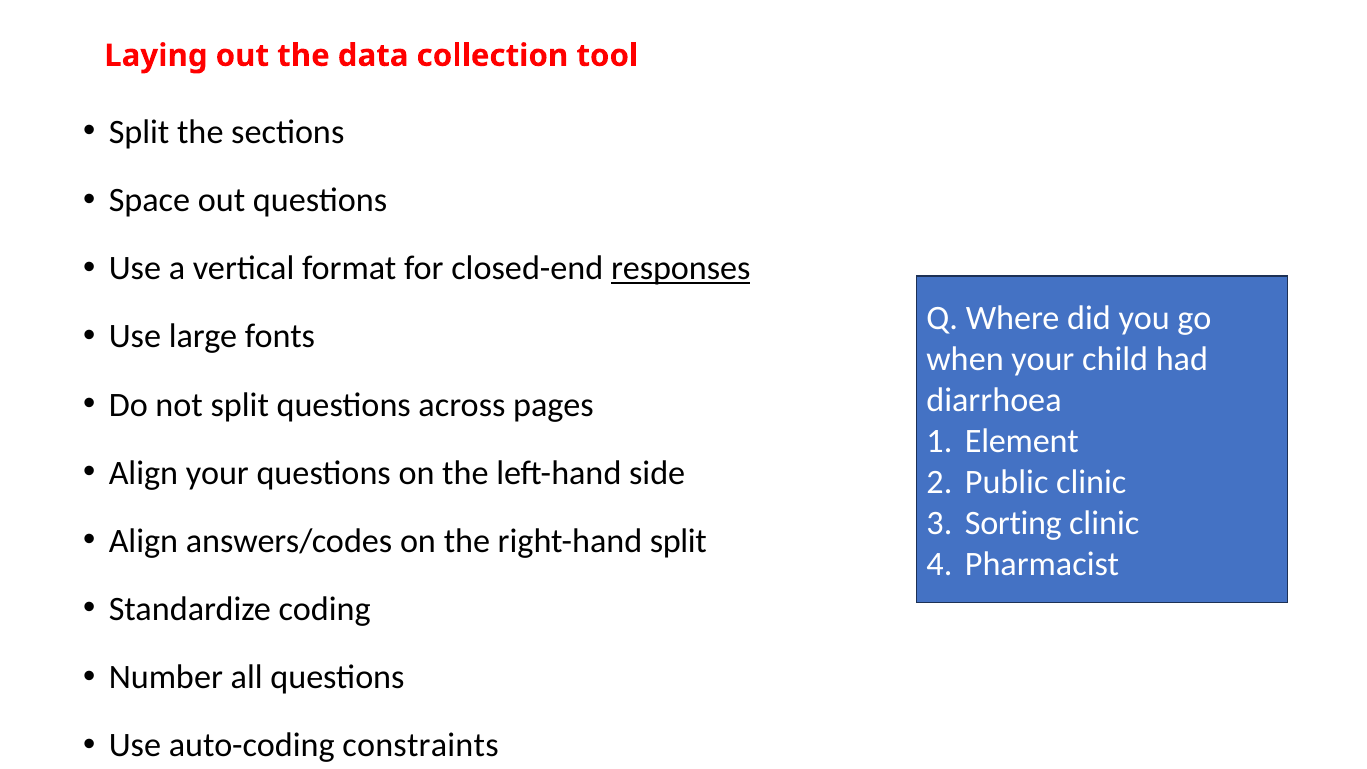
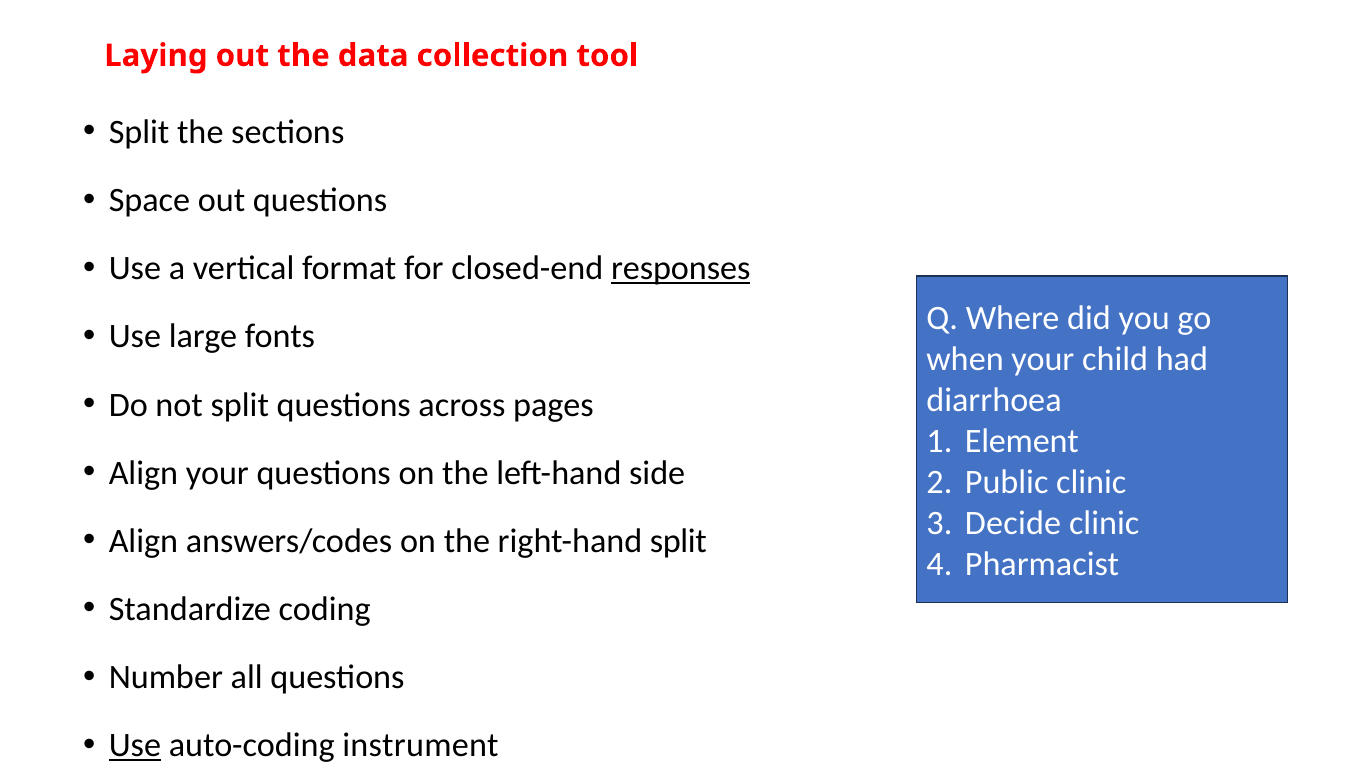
Sorting: Sorting -> Decide (1013, 524)
Use underline: none -> present (135, 745)
constraints: constraints -> instrument (421, 745)
